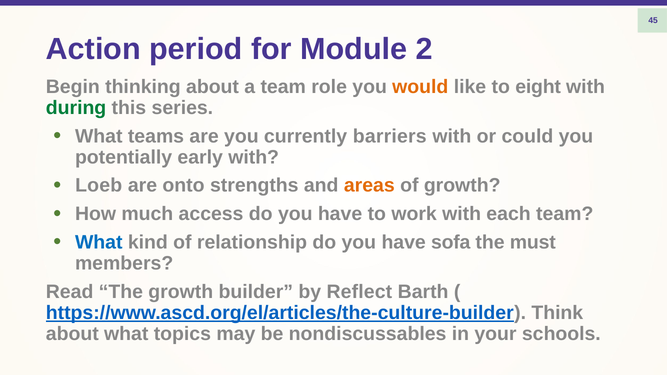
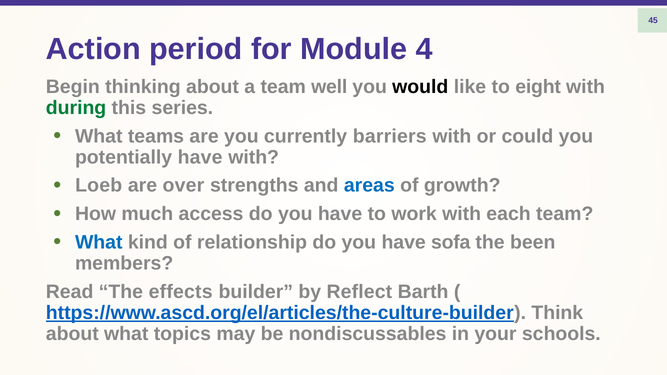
2: 2 -> 4 (424, 49)
role: role -> well (329, 87)
would colour: orange -> black (420, 87)
potentially early: early -> have (200, 157)
onto: onto -> over (183, 186)
areas colour: orange -> blue (369, 186)
must: must -> been (533, 242)
The growth: growth -> effects (181, 292)
